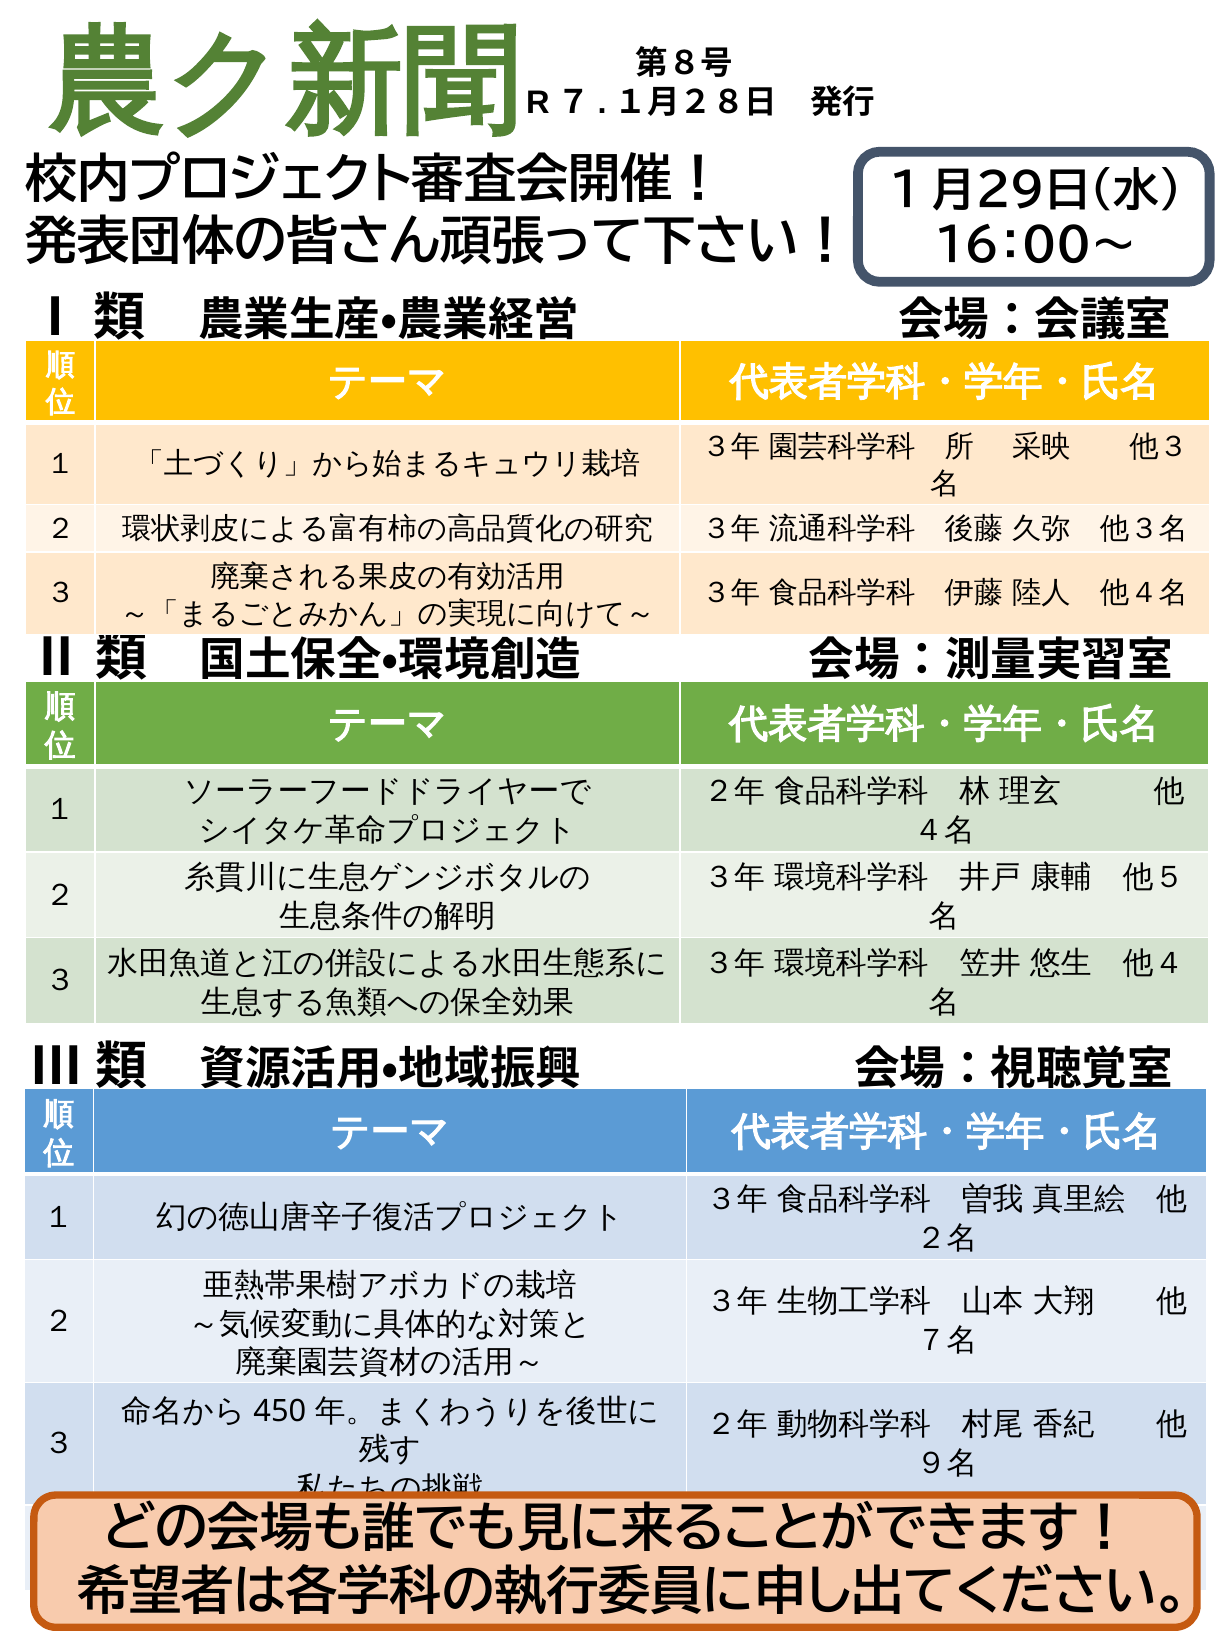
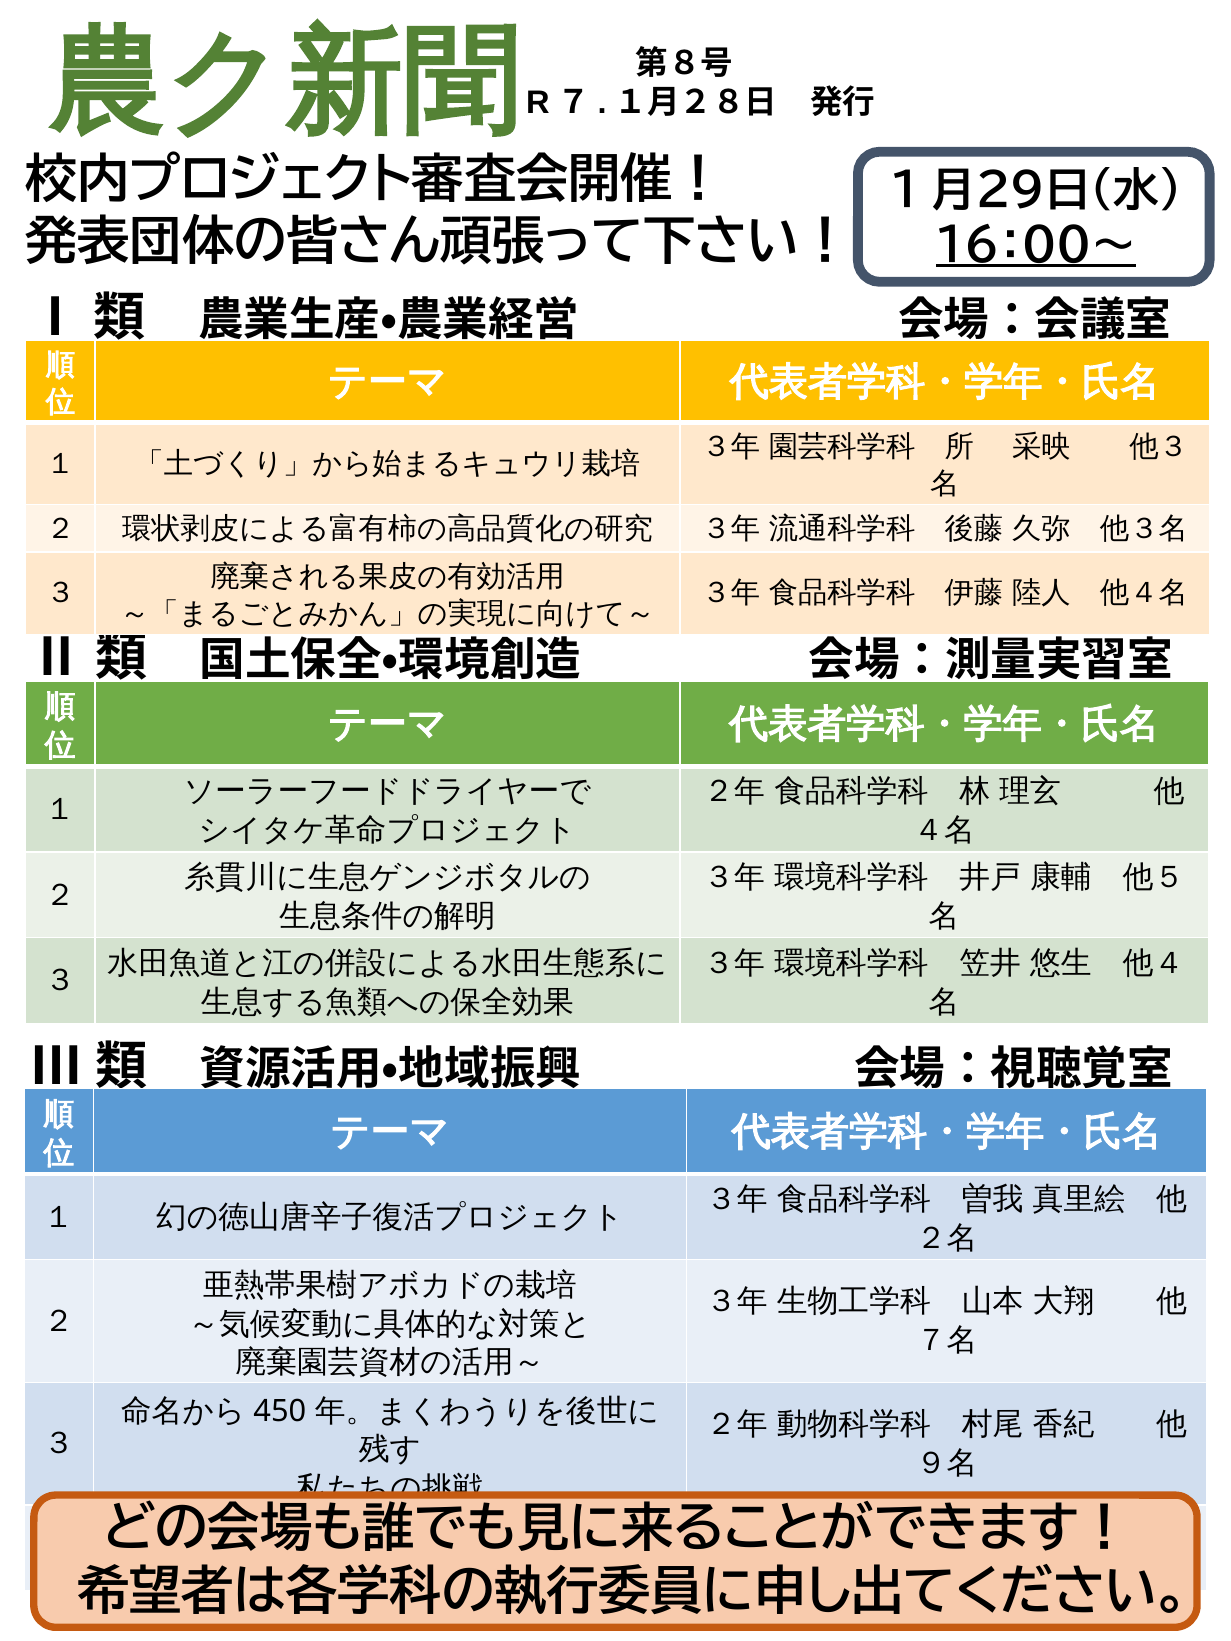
１６：００～ underline: none -> present (1036, 246)
